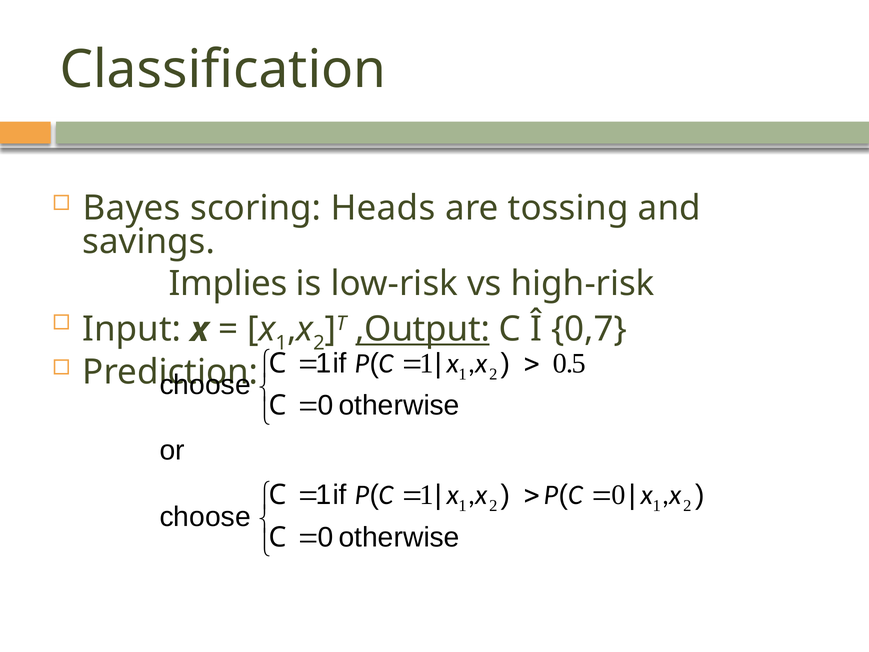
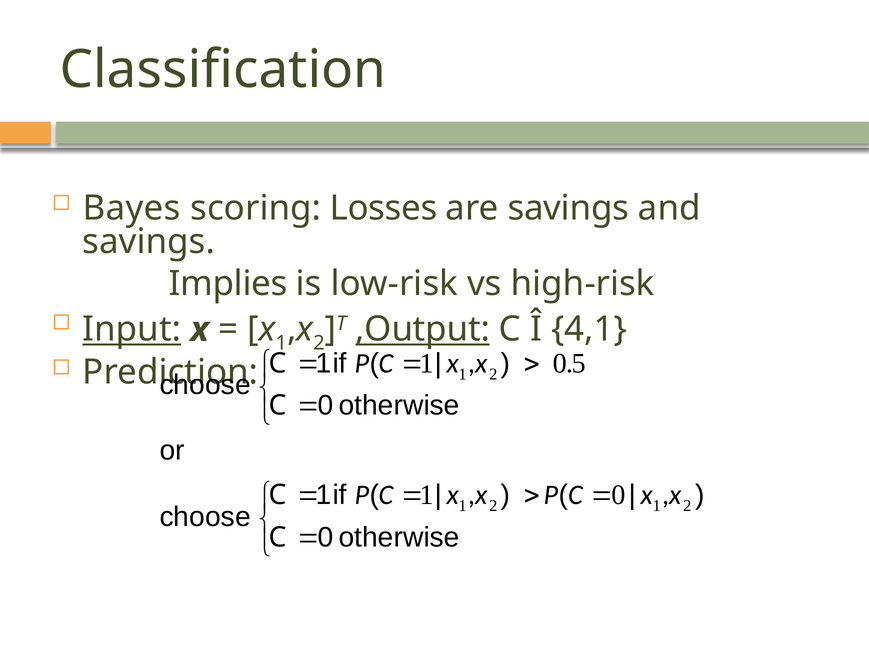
Heads: Heads -> Losses (383, 208)
are tossing: tossing -> savings (568, 208)
Input underline: none -> present (132, 329)
0,7: 0,7 -> 4,1 (589, 329)
